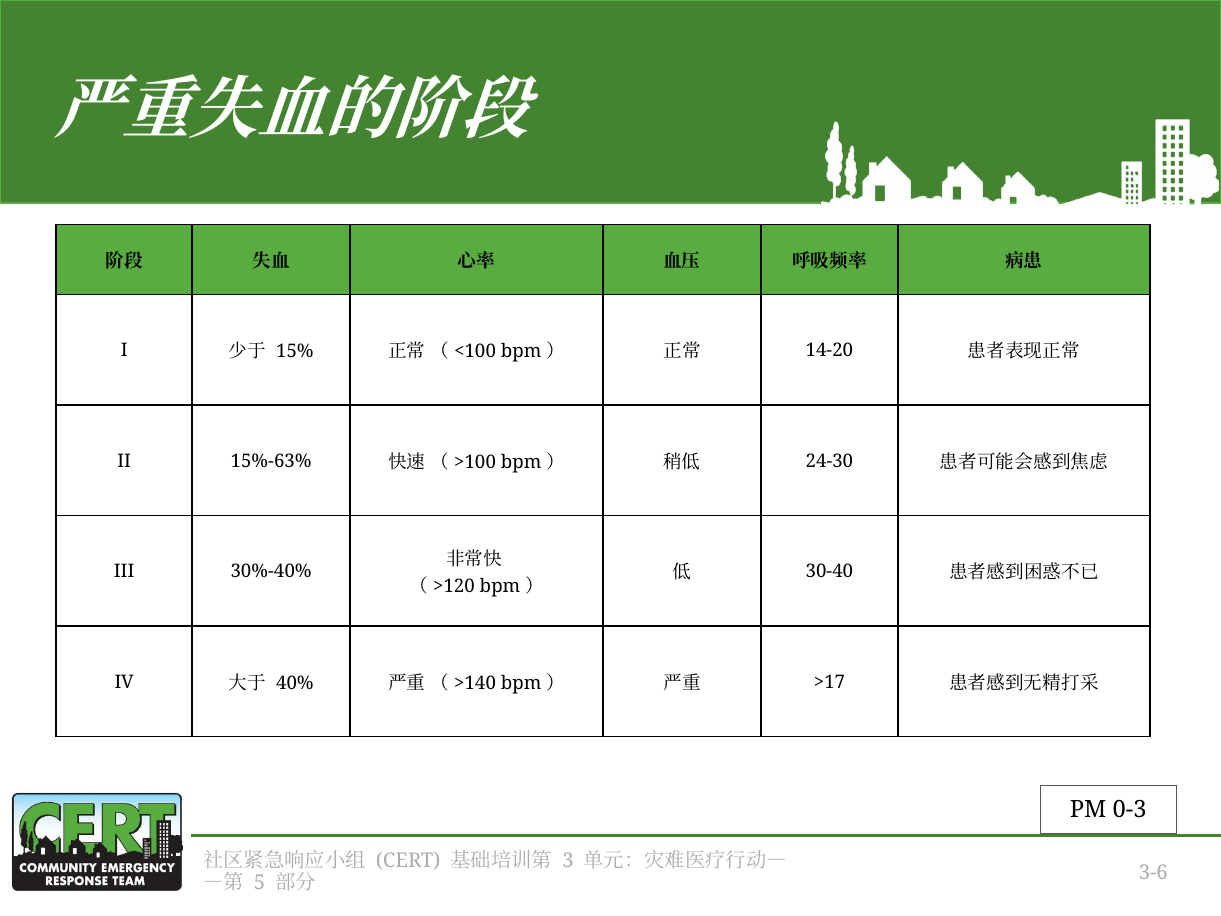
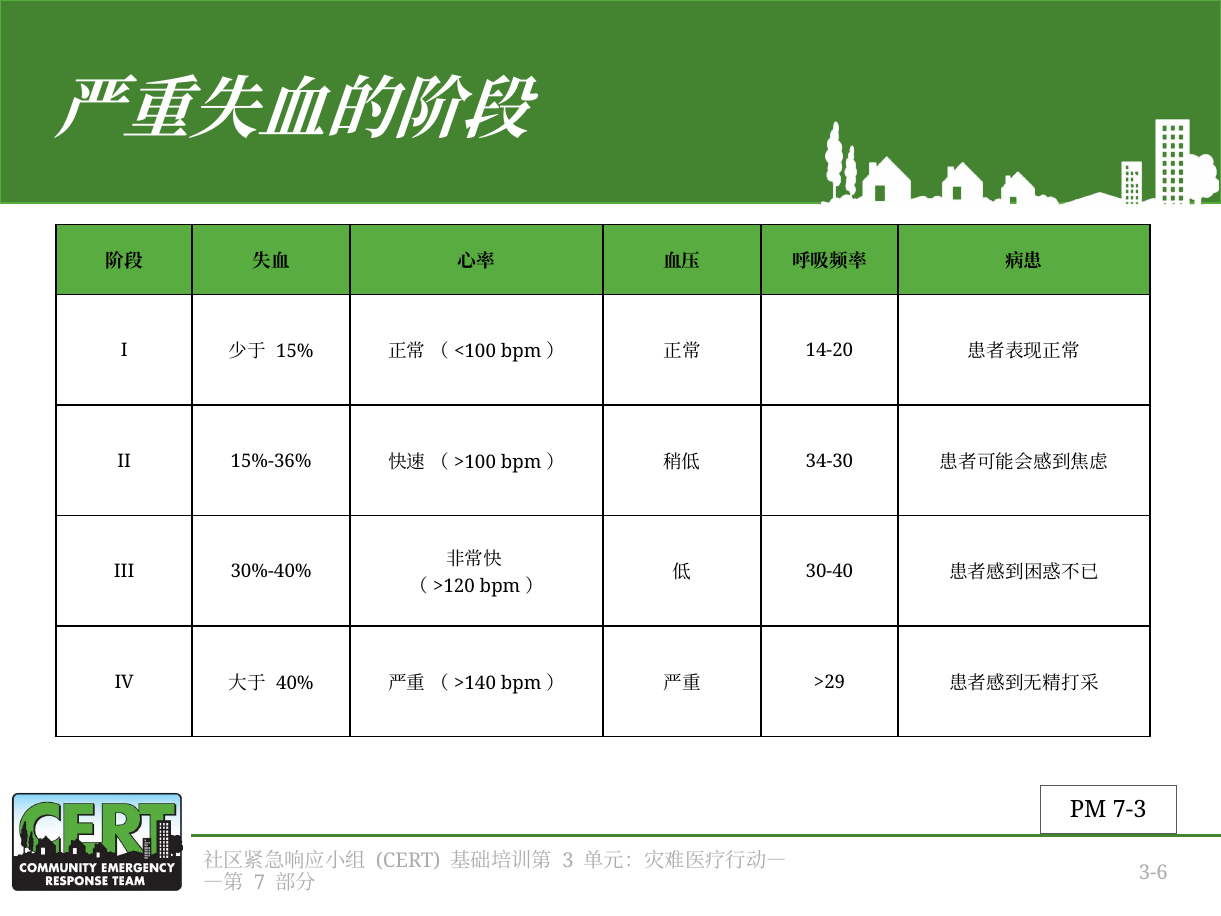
15%-63%: 15%-63% -> 15%-36% (271, 461)
24-30: 24-30 -> 34-30 (829, 461)
>17: >17 -> >29 (830, 682)
0-3: 0-3 -> 7-3 (1130, 809)
5: 5 -> 7 (259, 883)
